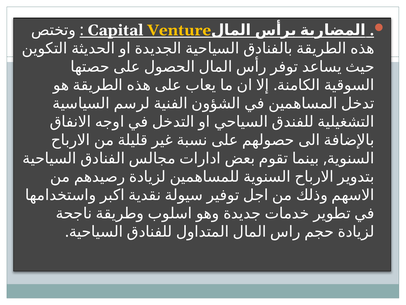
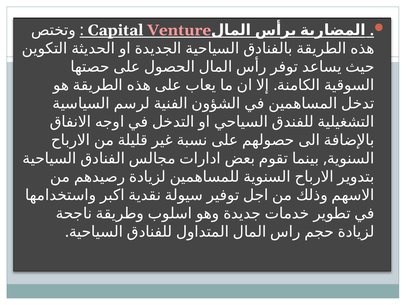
Venture colour: yellow -> pink (179, 30)
